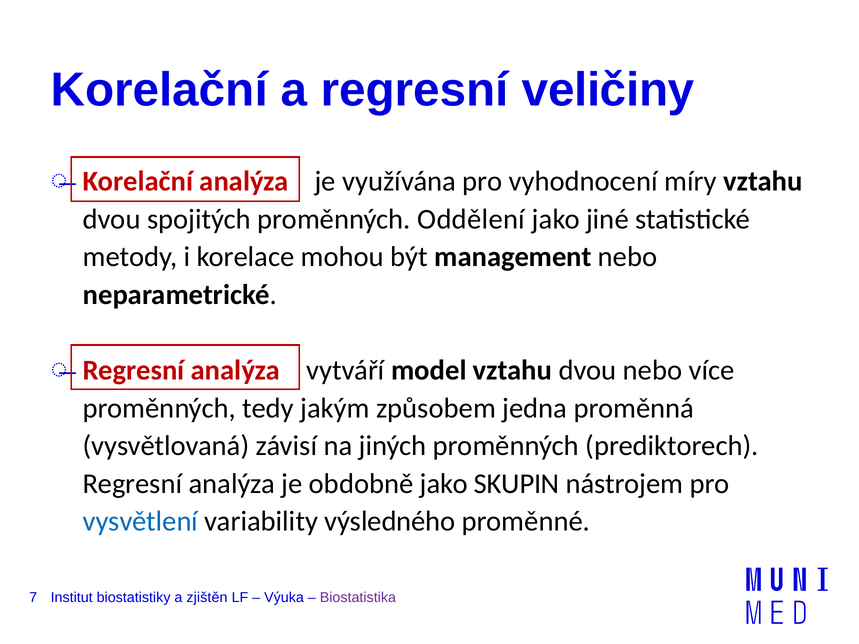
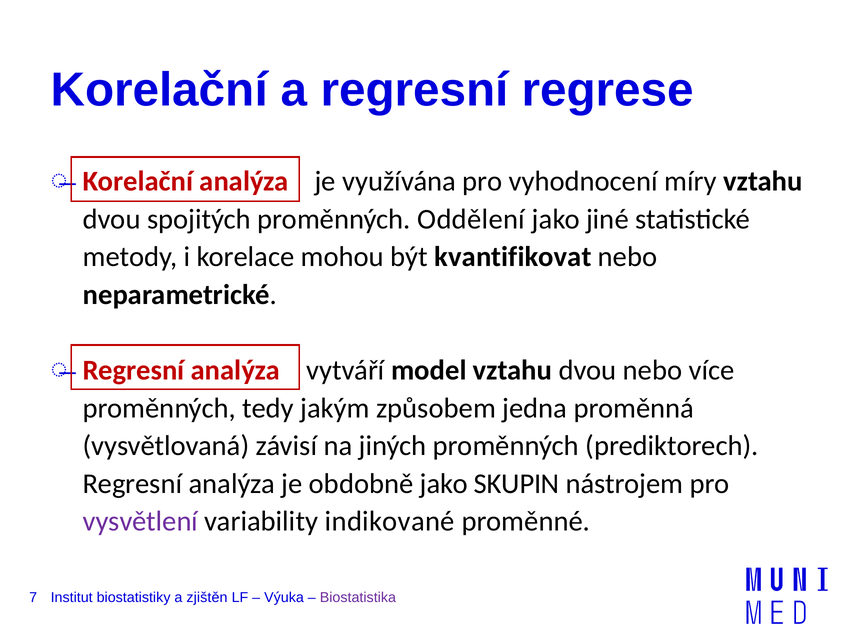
veličiny: veličiny -> regrese (608, 90)
management: management -> kvantifikovat (513, 257)
vysvětlení colour: blue -> purple (140, 521)
výsledného: výsledného -> indikované (390, 521)
